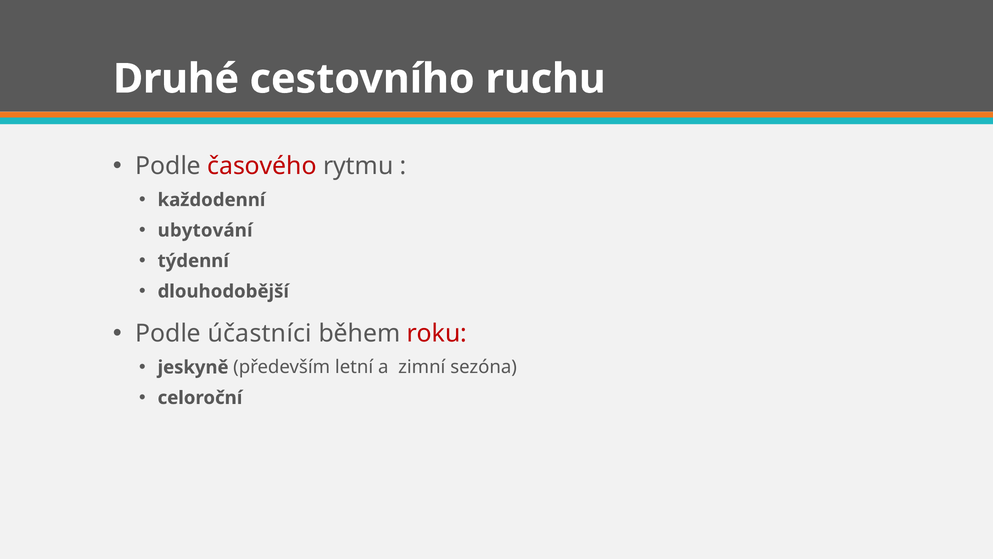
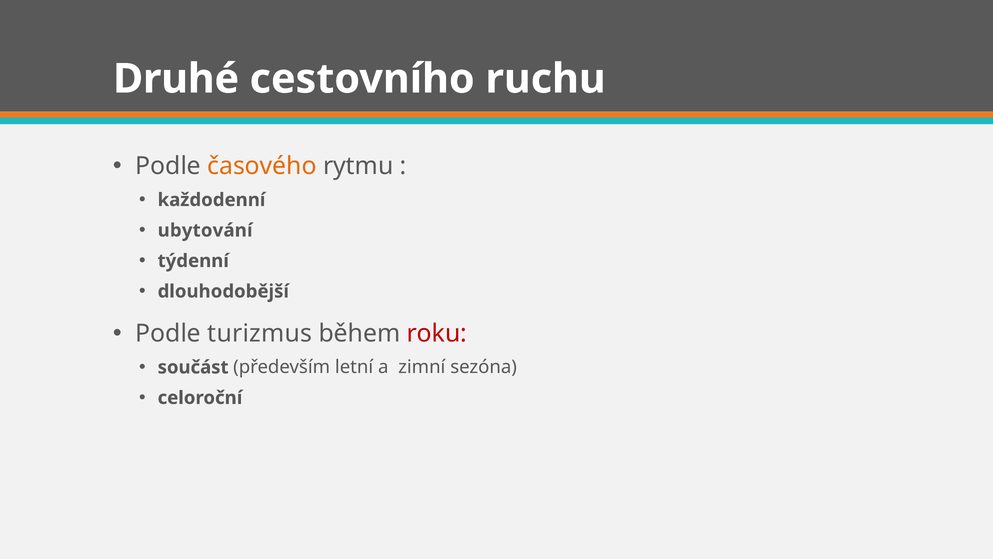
časového colour: red -> orange (262, 166)
účastníci: účastníci -> turizmus (260, 333)
jeskyně: jeskyně -> součást (193, 367)
